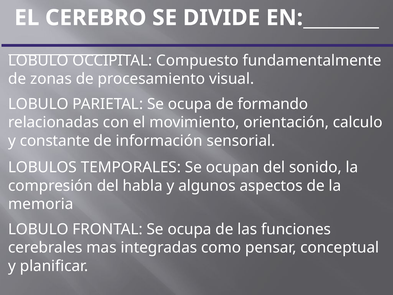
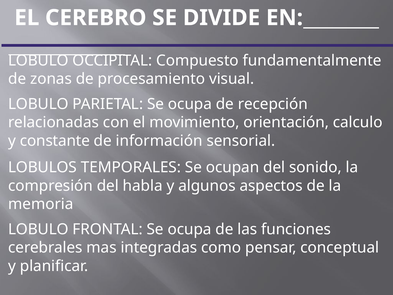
formando: formando -> recepción (273, 104)
